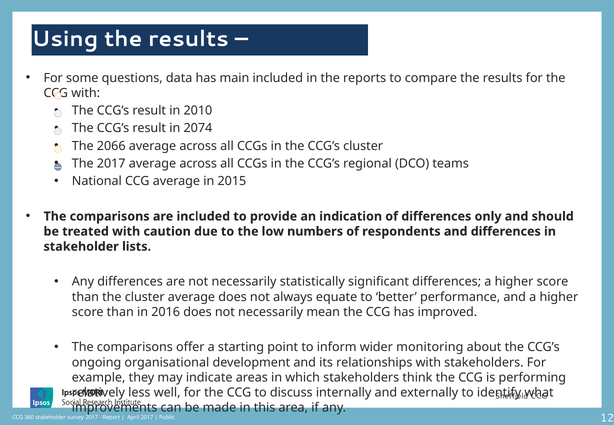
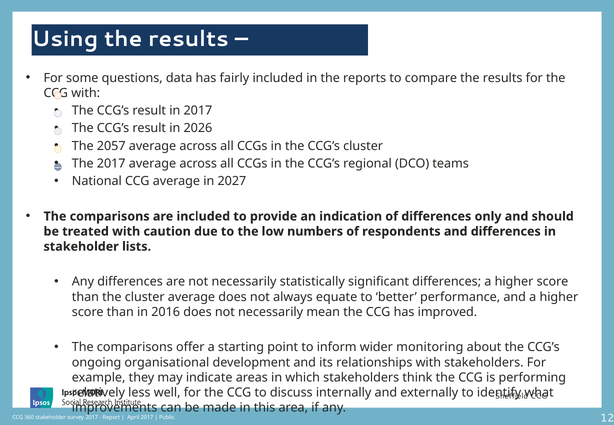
main: main -> fairly (234, 78)
in 2010: 2010 -> 2017 (198, 111)
2074: 2074 -> 2026 (198, 128)
2066: 2066 -> 2057 (111, 146)
2015: 2015 -> 2027 (232, 181)
